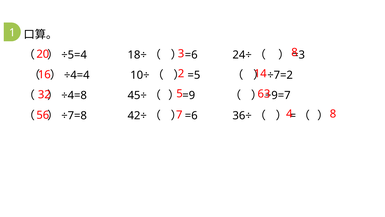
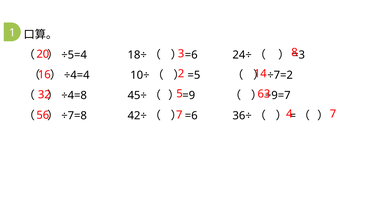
8: 8 -> 7 (333, 114)
